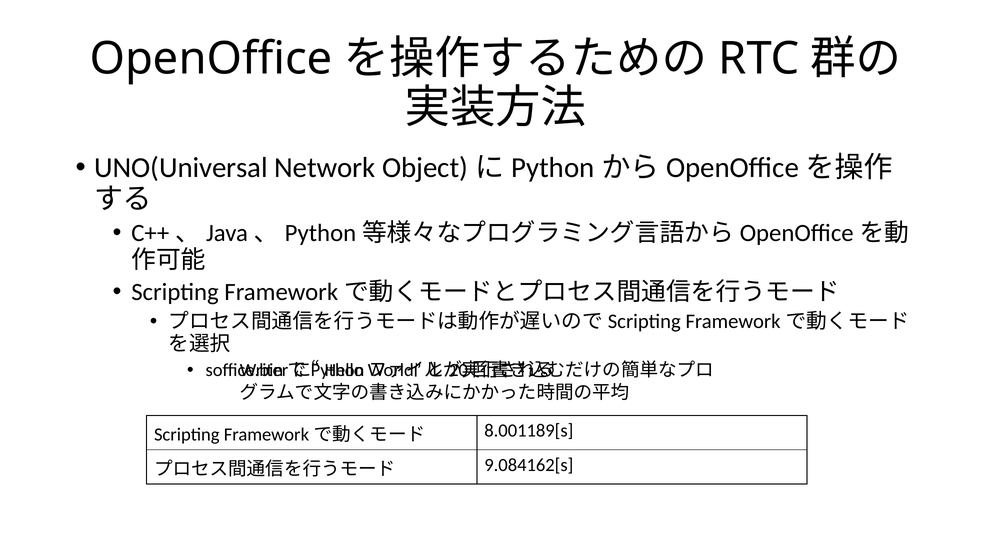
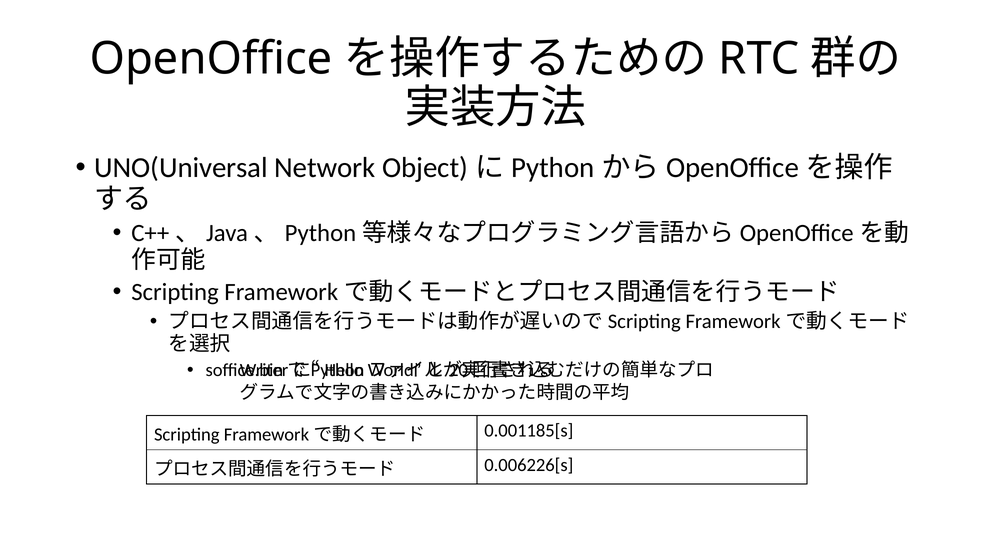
8.001189[s: 8.001189[s -> 0.001185[s (529, 430)
9.084162[s: 9.084162[s -> 0.006226[s (529, 465)
